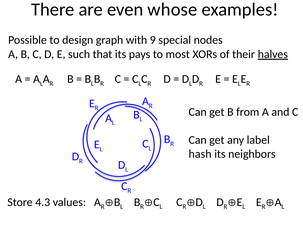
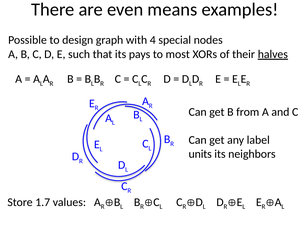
whose: whose -> means (172, 9)
9: 9 -> 4 (153, 40)
hash: hash -> units (200, 154)
4.3: 4.3 -> 1.7 (43, 202)
